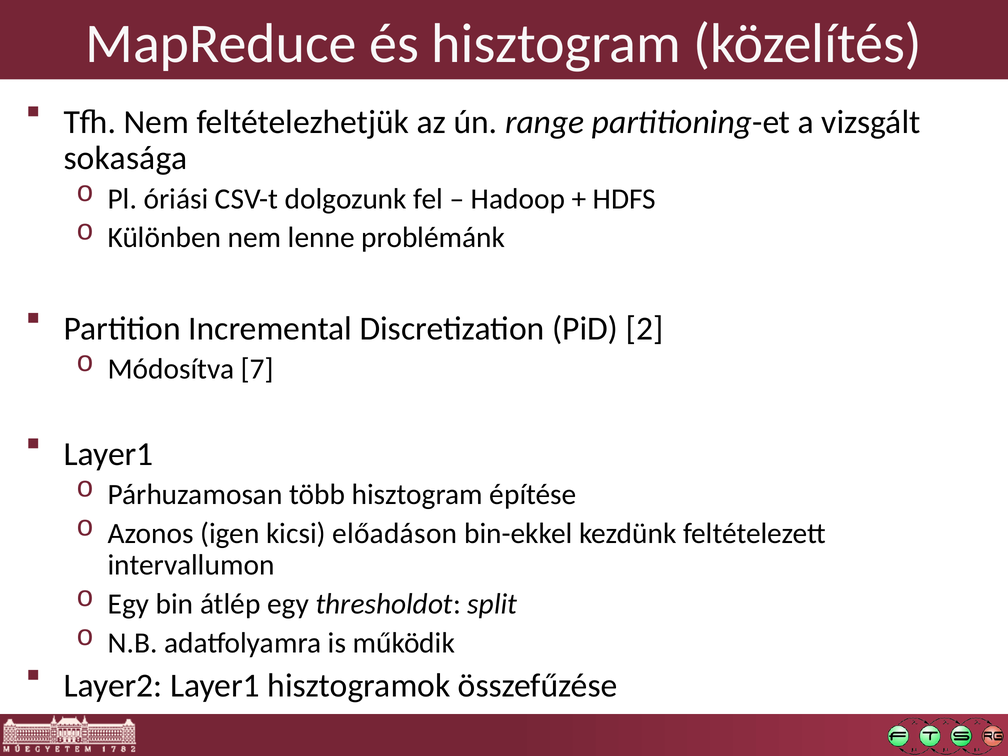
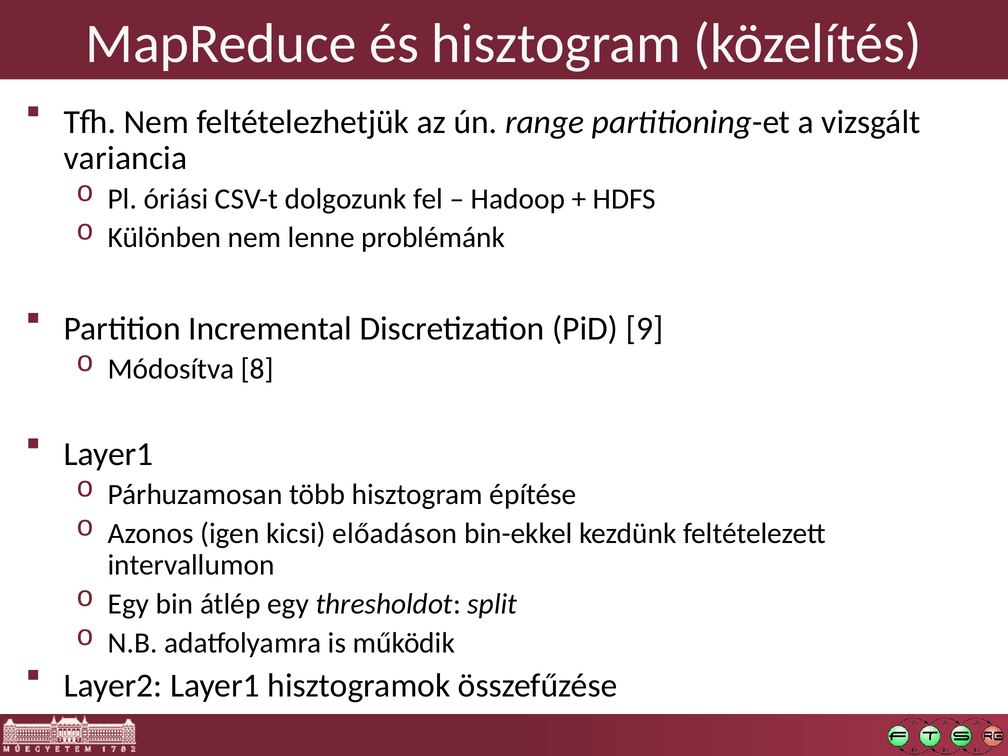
sokasága: sokasága -> variancia (126, 158)
2: 2 -> 9 (645, 329)
7: 7 -> 8 (257, 369)
